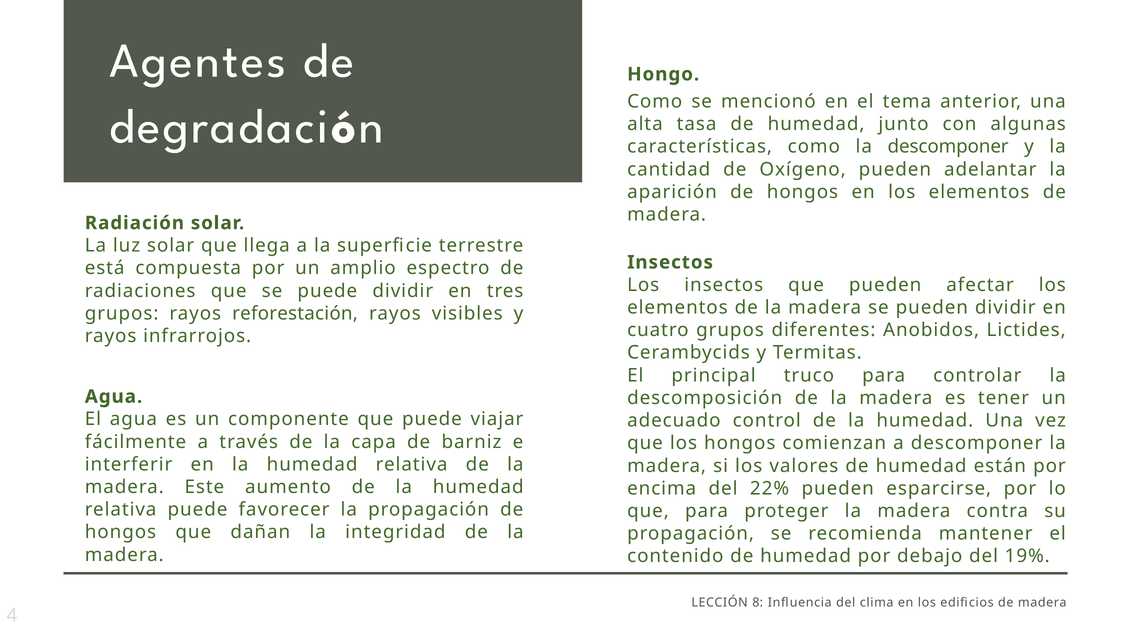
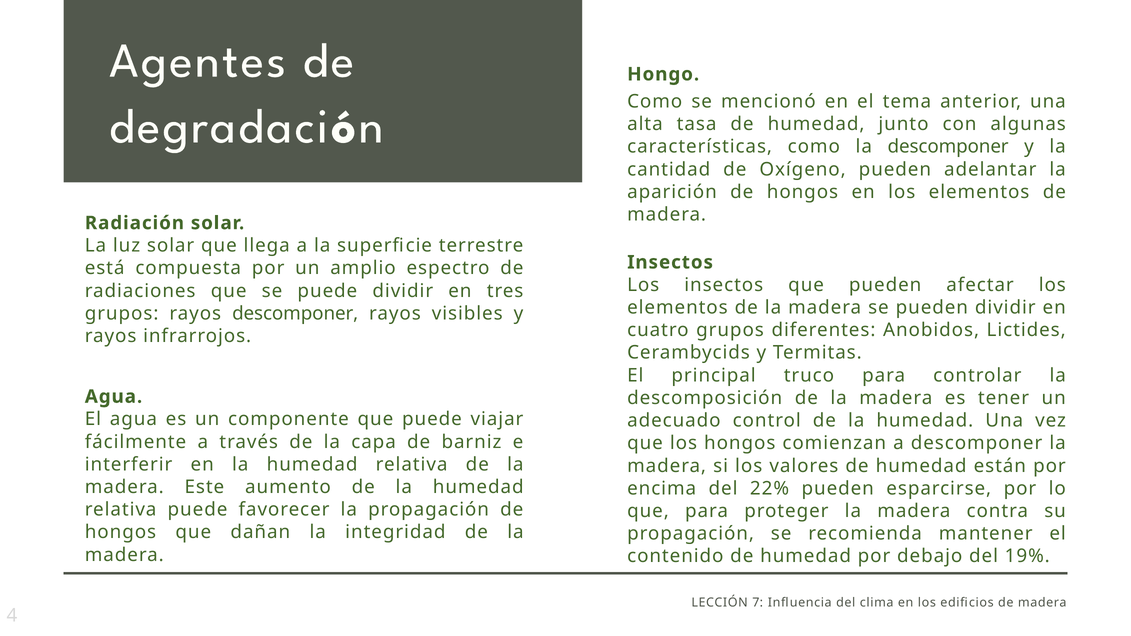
rayos reforestación: reforestación -> descomponer (295, 314)
8: 8 -> 7 (758, 603)
